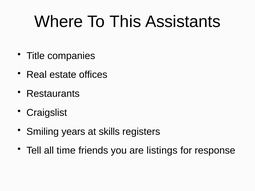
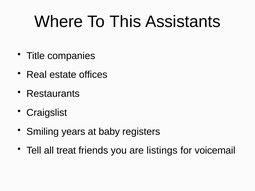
skills: skills -> baby (109, 132)
time: time -> treat (66, 151)
response: response -> voicemail (215, 151)
